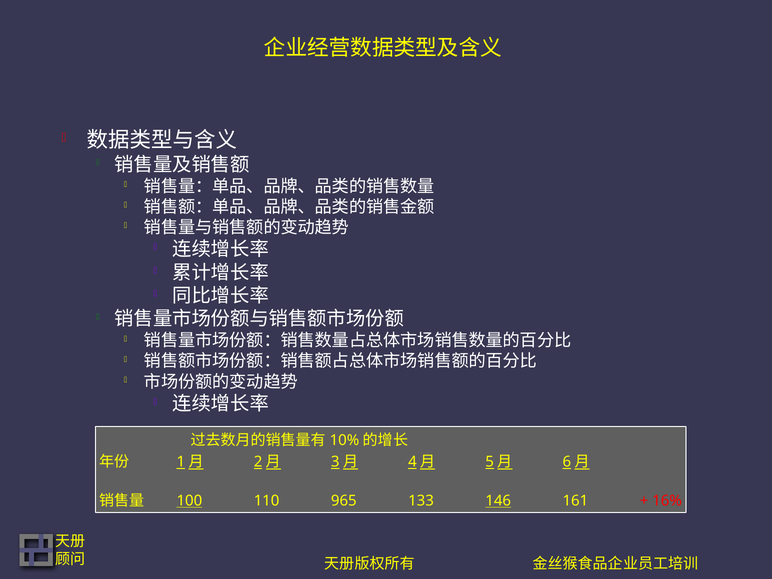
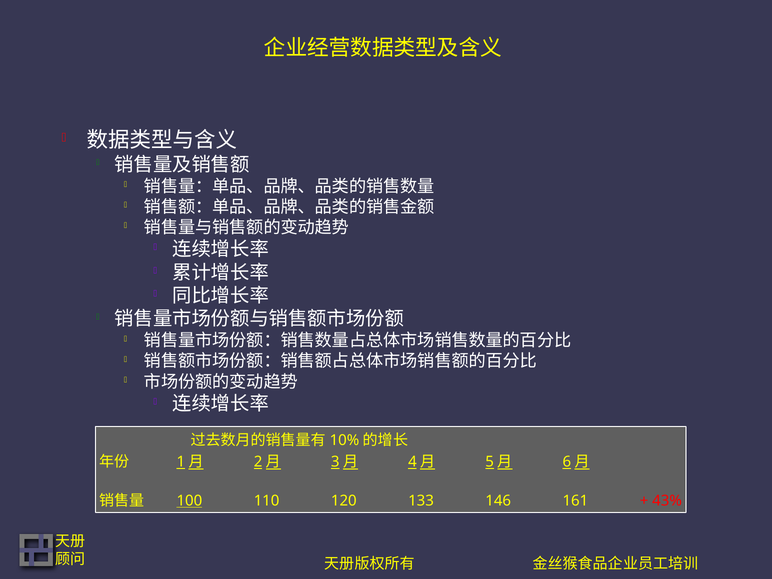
965: 965 -> 120 (344, 501)
146 underline: present -> none (498, 501)
16%: 16% -> 43% (667, 501)
